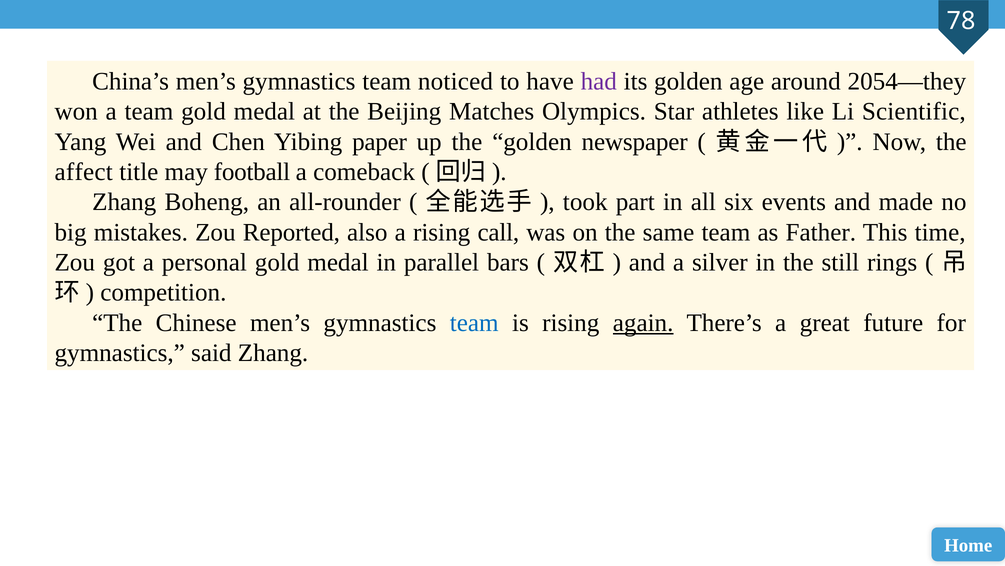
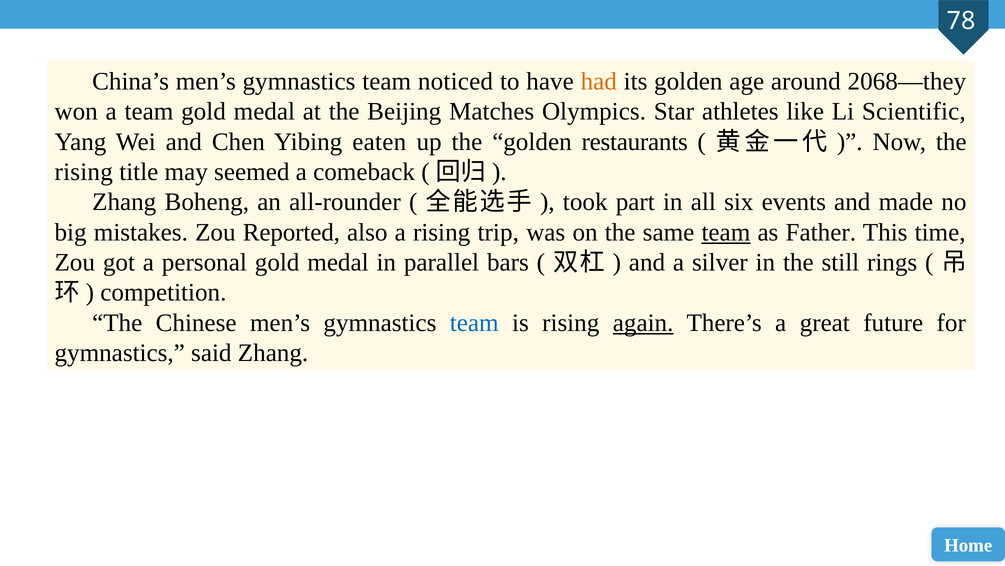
had colour: purple -> orange (599, 81)
2054—they: 2054—they -> 2068—they (907, 81)
paper: paper -> eaten (379, 142)
newspaper: newspaper -> restaurants (635, 142)
affect: affect -> rising (84, 172)
football: football -> seemed (252, 172)
call: call -> trip (498, 232)
team underline: none -> present (726, 232)
